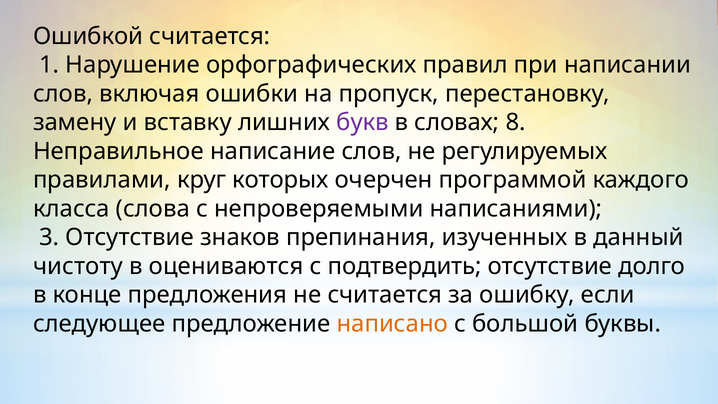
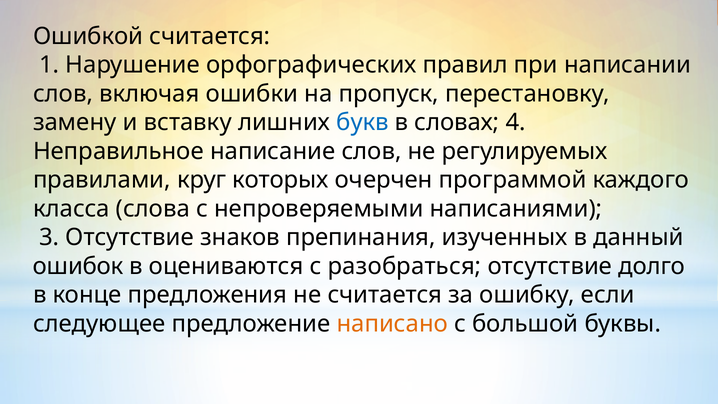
букв colour: purple -> blue (362, 123)
8: 8 -> 4 (516, 123)
чистоту: чистоту -> ошибок (78, 266)
подтвердить: подтвердить -> разобраться (405, 266)
